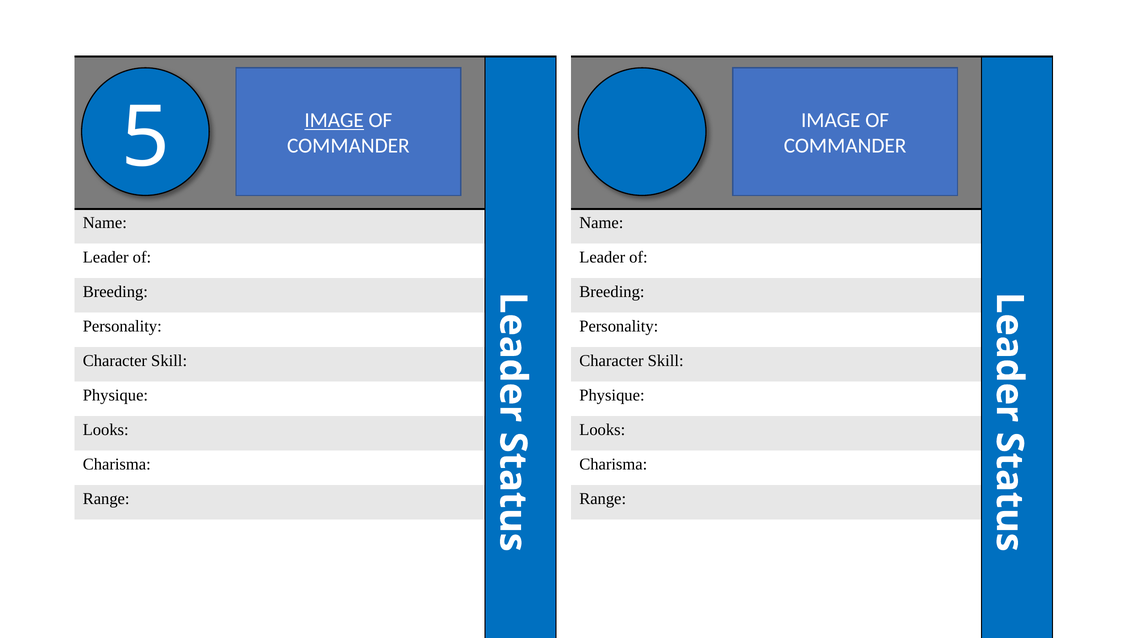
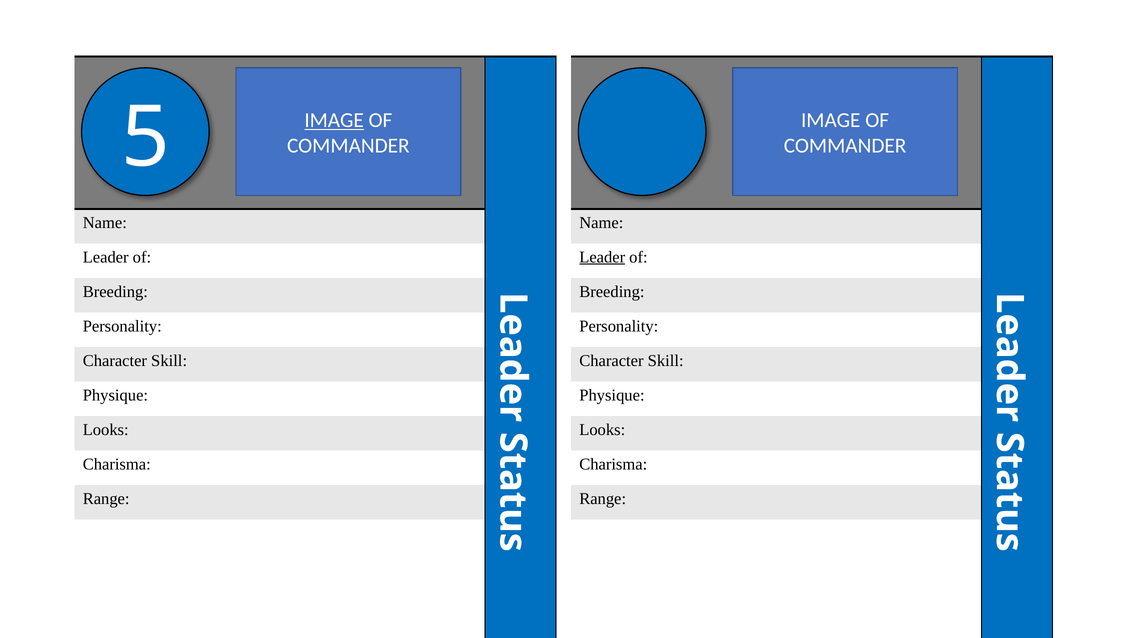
Leader underline: none -> present (602, 257)
